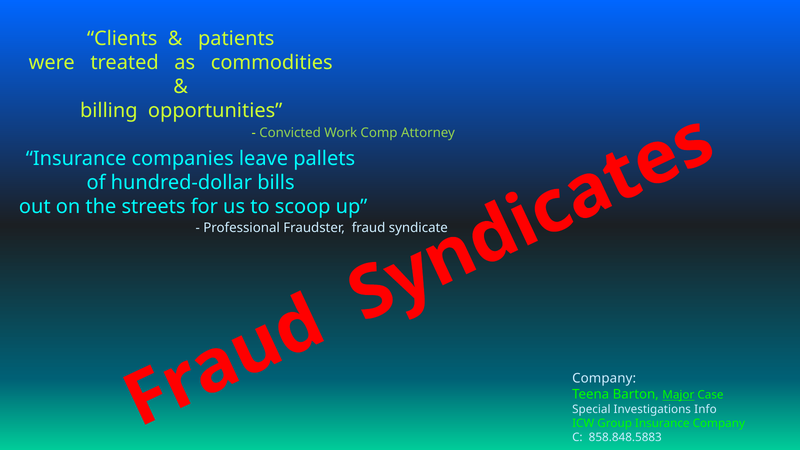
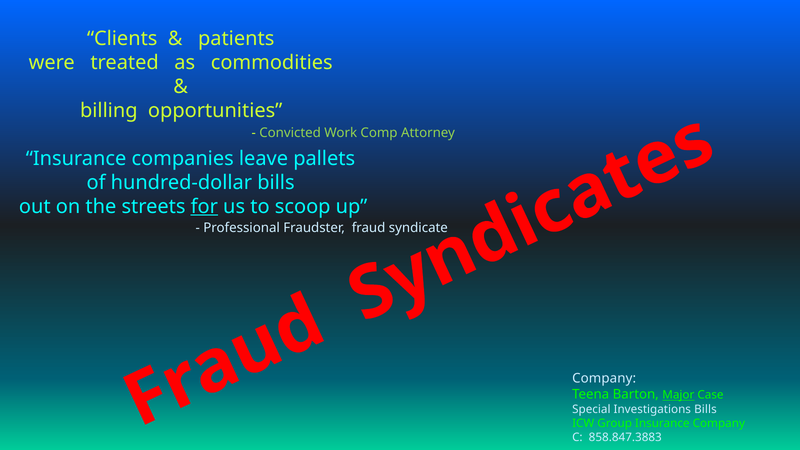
for underline: none -> present (204, 206)
Investigations Info: Info -> Bills (705, 409)
858.848.5883: 858.848.5883 -> 858.847.3883 (625, 437)
